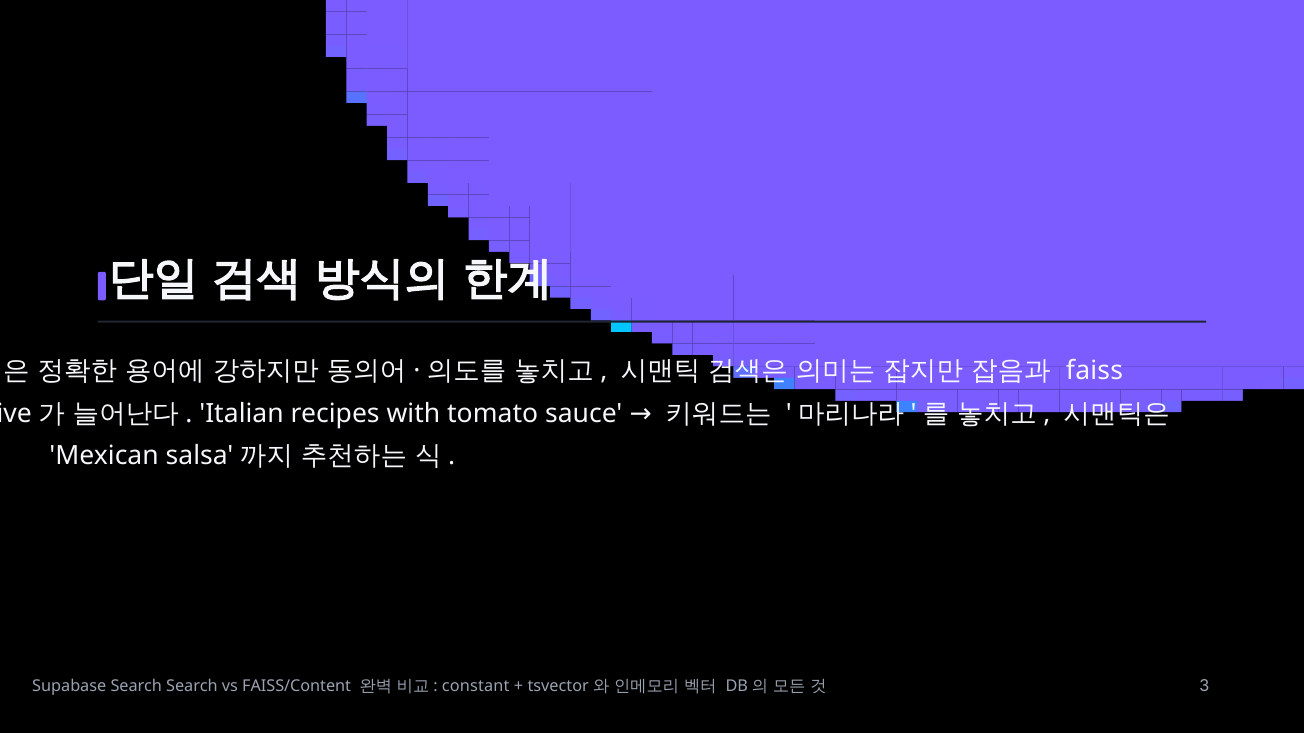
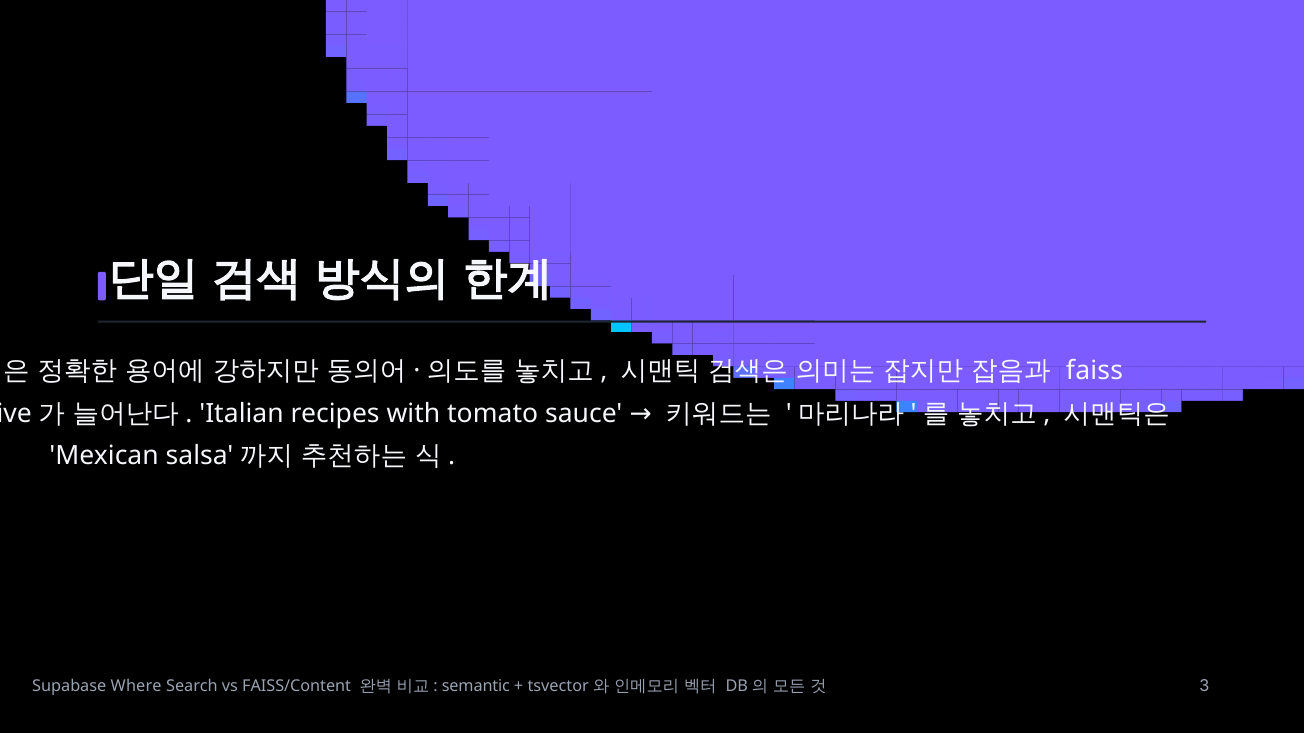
Supabase Search: Search -> Where (136, 686)
constant: constant -> semantic (476, 686)
